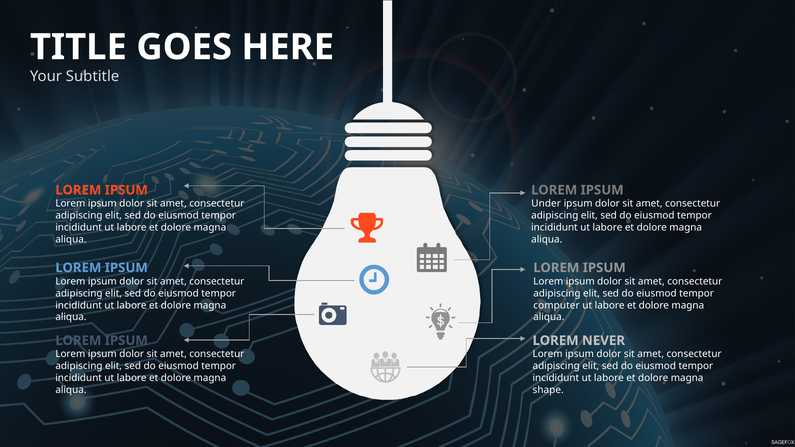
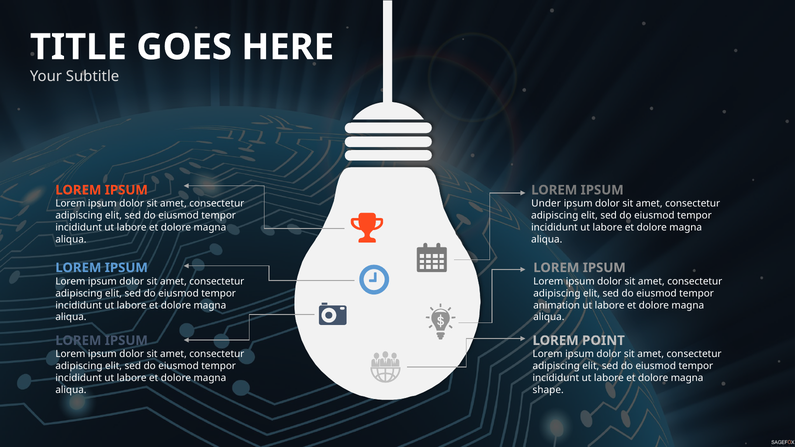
computer: computer -> animation (557, 305)
NEVER: NEVER -> POINT (603, 341)
